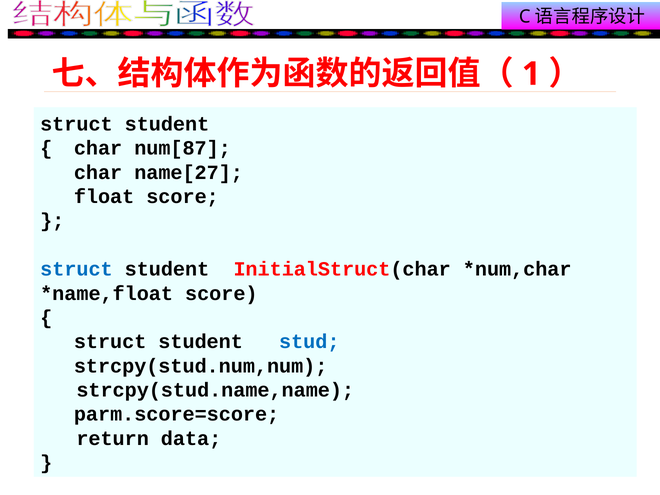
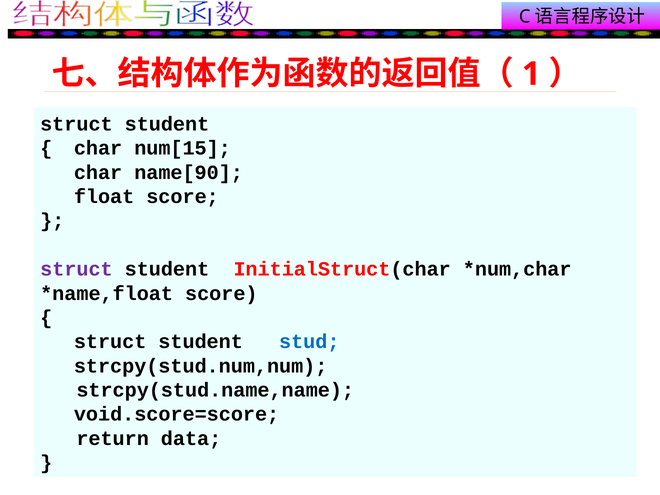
num[87: num[87 -> num[15 (183, 148)
name[27: name[27 -> name[90 (189, 172)
struct colour: blue -> purple (76, 269)
parm.score=score: parm.score=score -> void.score=score (177, 414)
